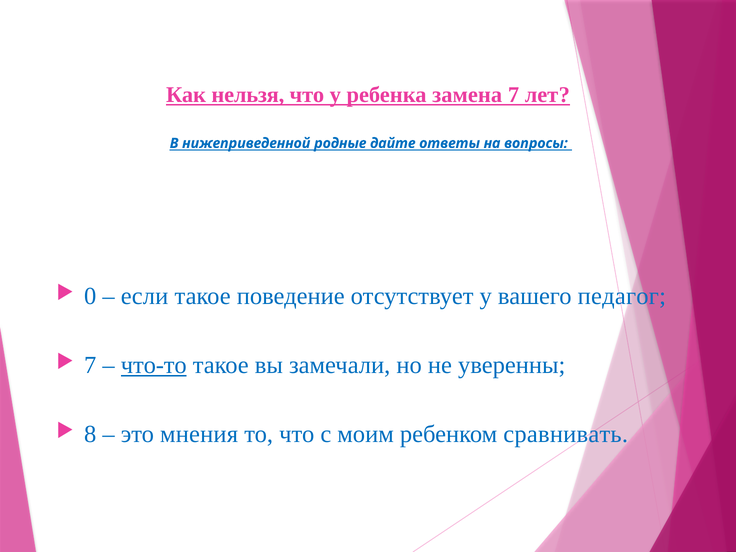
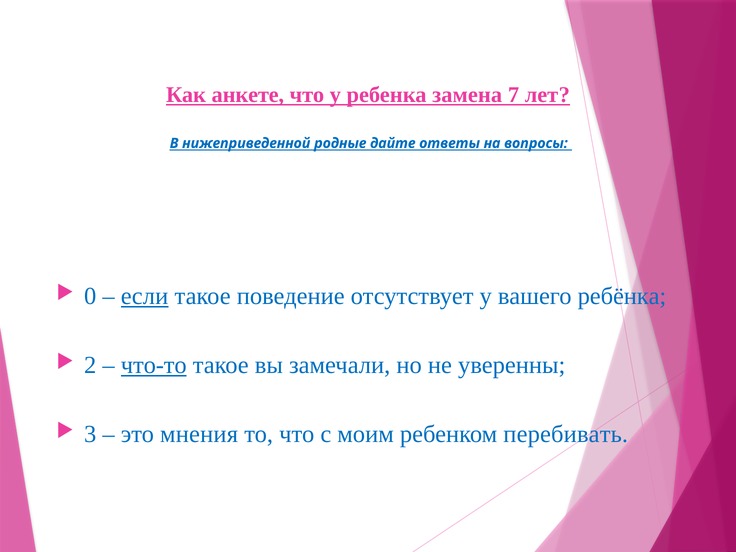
нельзя: нельзя -> анкете (248, 95)
если underline: none -> present (145, 296)
педагог: педагог -> ребёнка (622, 296)
7: 7 -> 2 (90, 365)
8: 8 -> 3 (90, 434)
сравнивать: сравнивать -> перебивать (566, 434)
